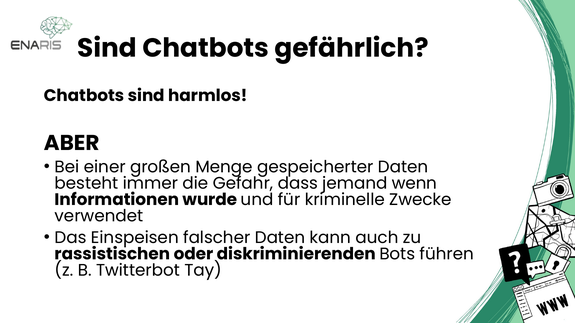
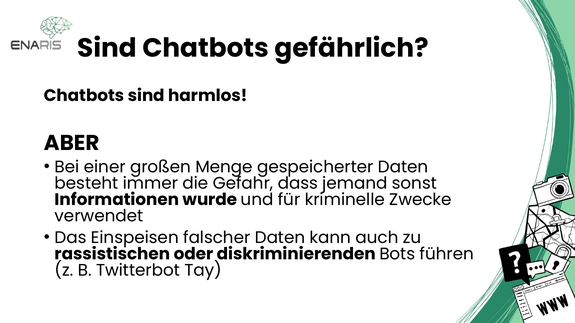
wenn: wenn -> sonst (414, 184)
